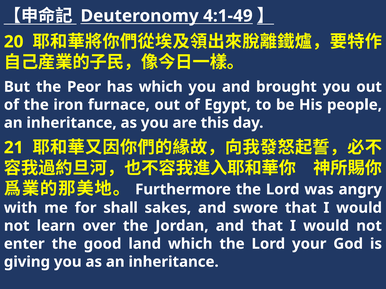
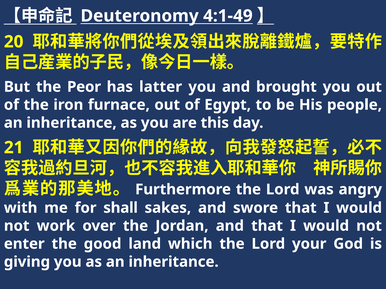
has which: which -> latter (161, 87)
learn: learn -> work (56, 226)
